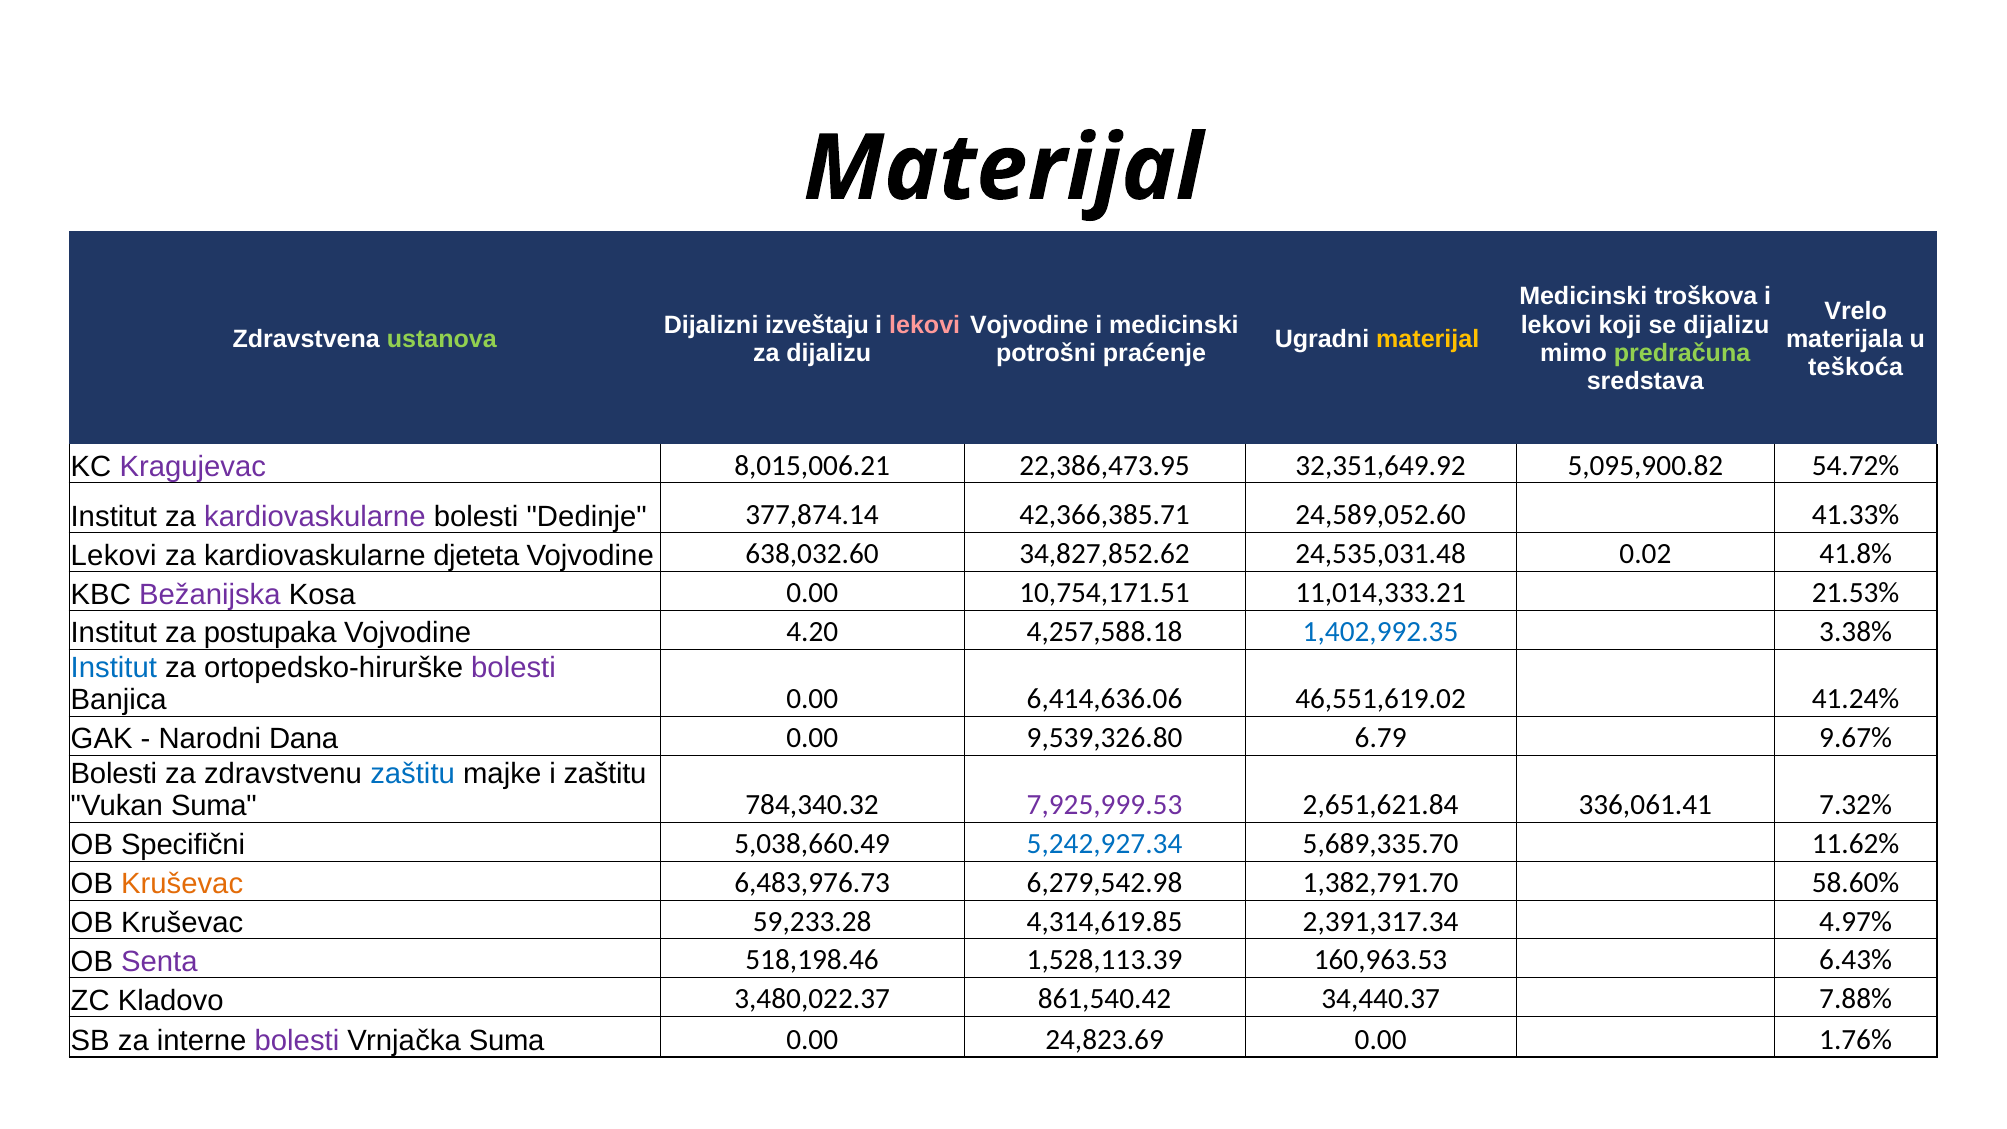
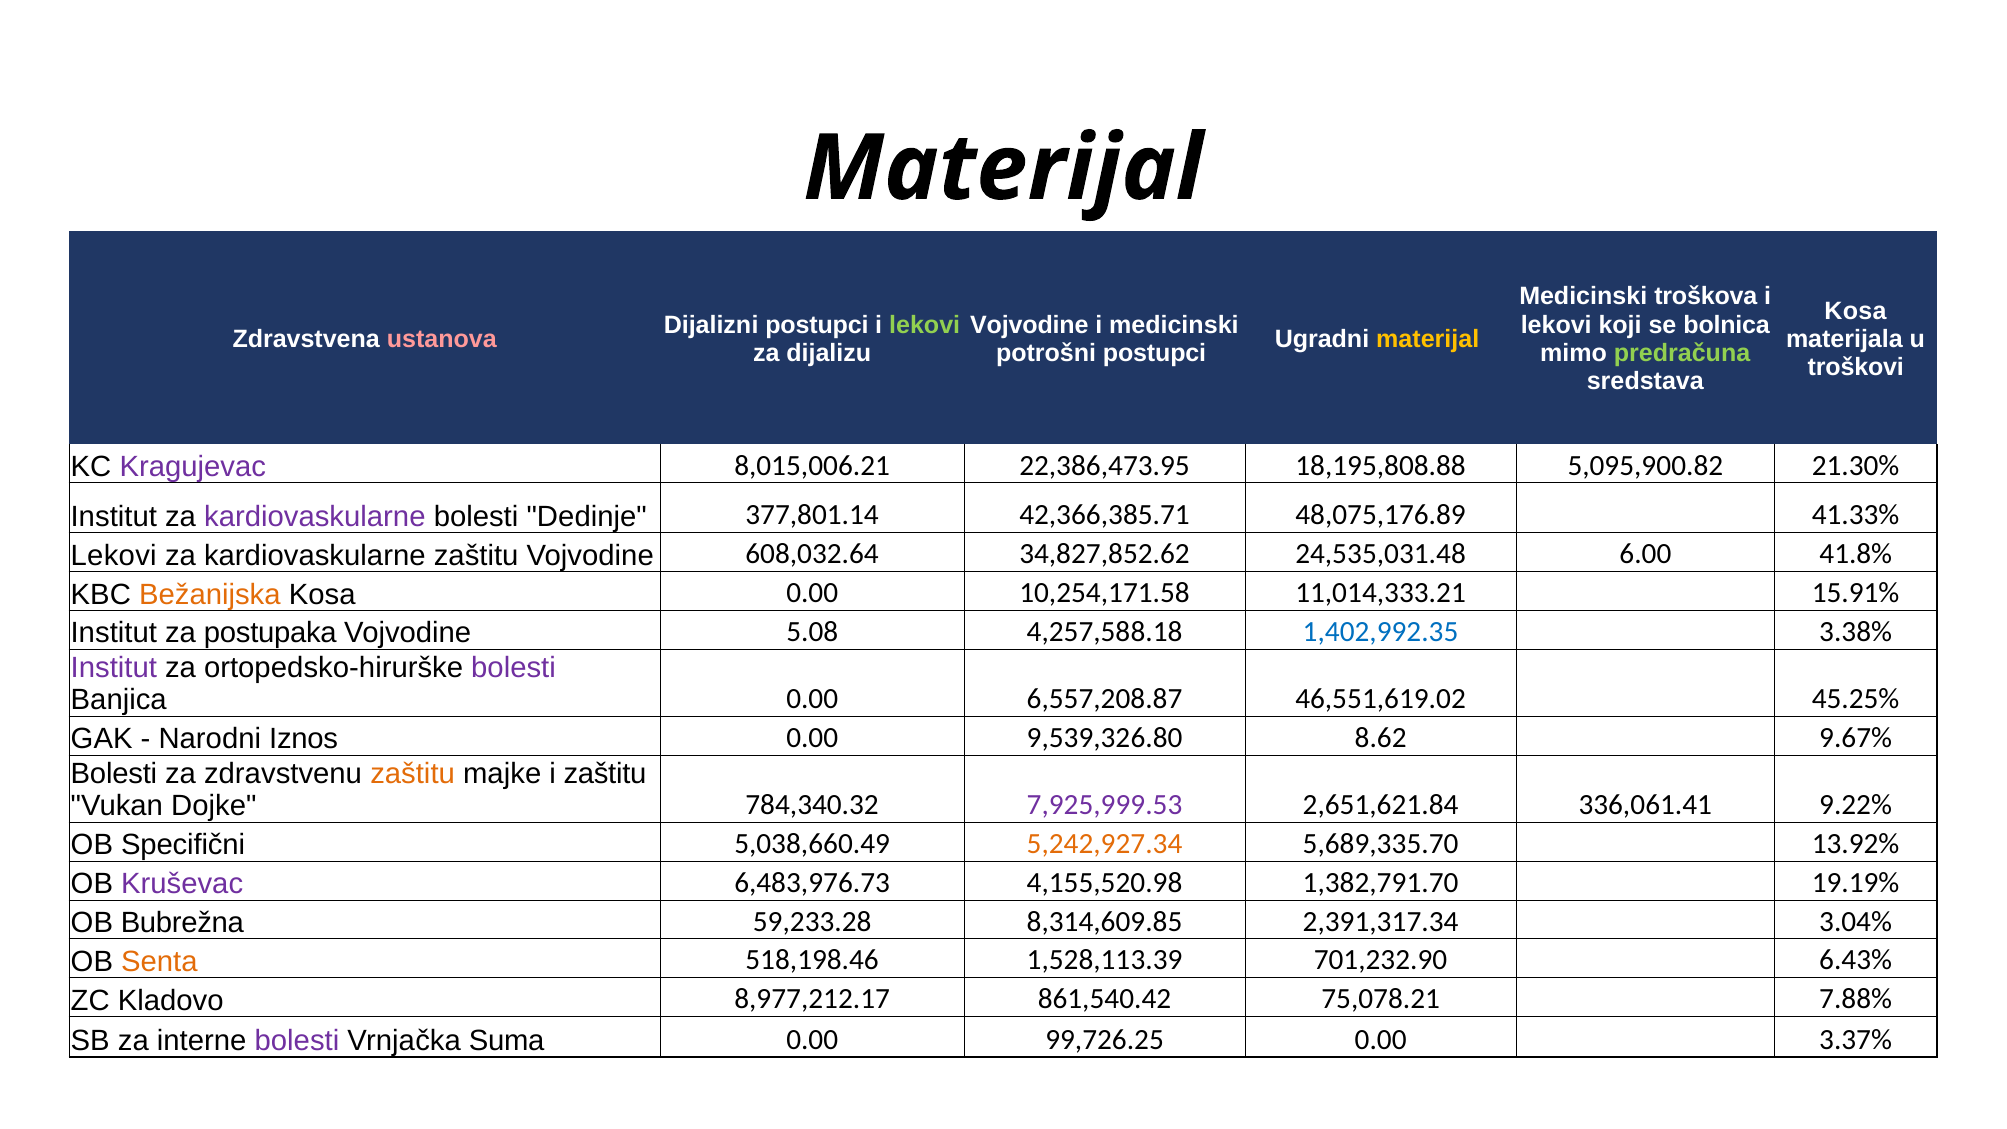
Vrelo: Vrelo -> Kosa (1855, 311)
Dijalizni izveštaju: izveštaju -> postupci (817, 325)
lekovi colour: pink -> light green (925, 325)
se dijalizu: dijalizu -> bolnica (1727, 325)
ustanova colour: light green -> pink (442, 339)
potrošni praćenje: praćenje -> postupci (1155, 353)
teškoća: teškoća -> troškovi (1856, 367)
32,351,649.92: 32,351,649.92 -> 18,195,808.88 (1381, 465)
54.72%: 54.72% -> 21.30% (1856, 465)
377,874.14: 377,874.14 -> 377,801.14 (812, 515)
24,589,052.60: 24,589,052.60 -> 48,075,176.89 (1381, 515)
kardiovaskularne djeteta: djeteta -> zaštitu (476, 555)
638,032.60: 638,032.60 -> 608,032.64 (812, 554)
0.02: 0.02 -> 6.00 (1645, 554)
Bežanijska colour: purple -> orange (210, 594)
10,754,171.51: 10,754,171.51 -> 10,254,171.58 (1105, 593)
21.53%: 21.53% -> 15.91% (1856, 593)
4.20: 4.20 -> 5.08 (812, 632)
Institut colour: blue -> purple (114, 667)
6,414,636.06: 6,414,636.06 -> 6,557,208.87 (1105, 699)
41.24%: 41.24% -> 45.25% (1856, 699)
Dana: Dana -> Iznos (304, 739)
6.79: 6.79 -> 8.62 (1381, 738)
zaštitu colour: blue -> orange (413, 773)
Vukan Suma: Suma -> Dojke (214, 806)
7.32%: 7.32% -> 9.22% (1856, 805)
5,242,927.34 colour: blue -> orange (1105, 844)
11.62%: 11.62% -> 13.92% (1856, 844)
Kruševac colour: orange -> purple (182, 884)
6,279,542.98: 6,279,542.98 -> 4,155,520.98 (1105, 883)
58.60%: 58.60% -> 19.19% (1856, 883)
Kruševac: Kruševac -> Bubrežna (182, 923)
4,314,619.85: 4,314,619.85 -> 8,314,609.85 (1105, 921)
4.97%: 4.97% -> 3.04% (1856, 921)
Senta colour: purple -> orange (159, 962)
160,963.53: 160,963.53 -> 701,232.90 (1380, 960)
3,480,022.37: 3,480,022.37 -> 8,977,212.17 (812, 999)
34,440.37: 34,440.37 -> 75,078.21 (1381, 999)
24,823.69: 24,823.69 -> 99,726.25 (1105, 1040)
1.76%: 1.76% -> 3.37% (1856, 1040)
